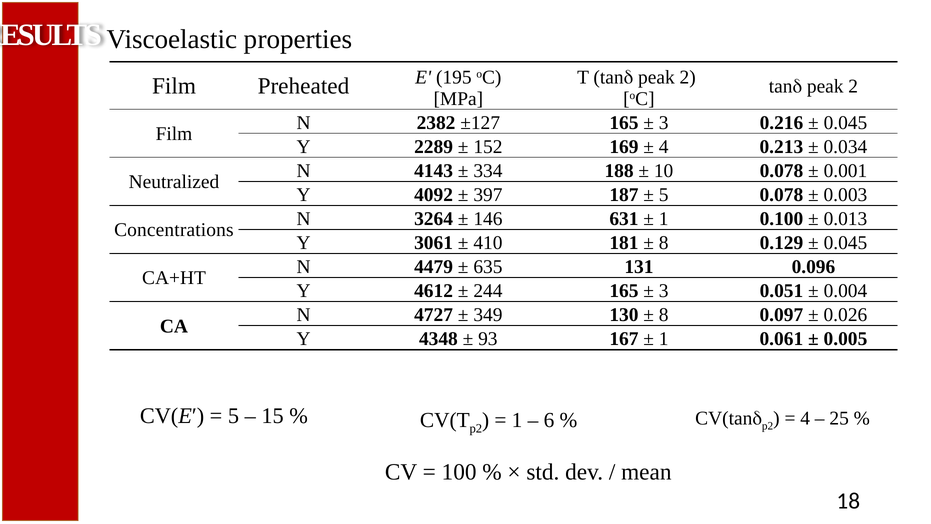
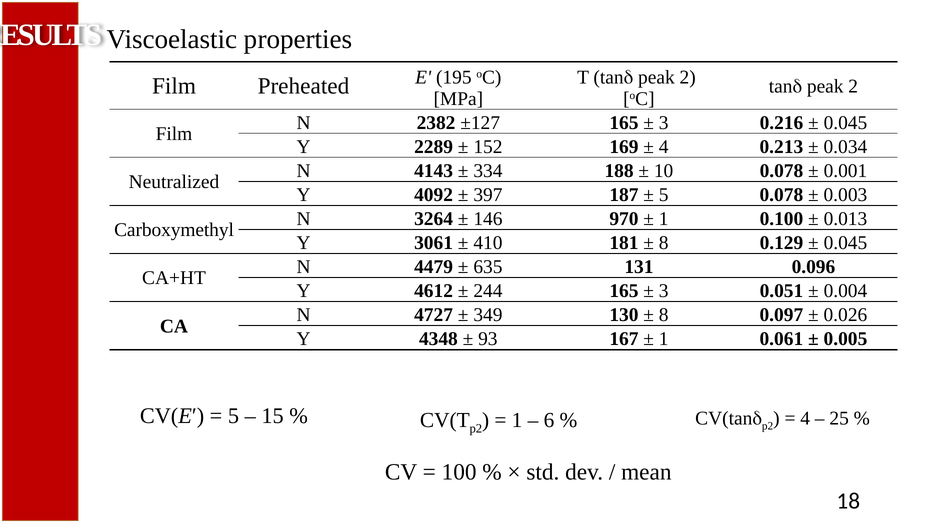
631: 631 -> 970 (624, 219)
Concentrations: Concentrations -> Carboxymethyl (174, 230)
